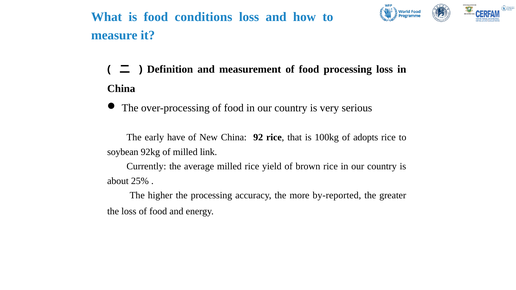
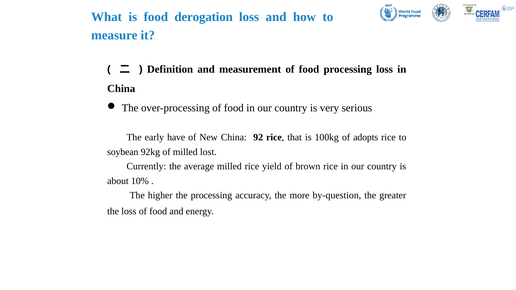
conditions: conditions -> derogation (204, 17)
link: link -> lost (208, 152)
25%: 25% -> 10% (140, 181)
by-reported: by-reported -> by-question (337, 196)
